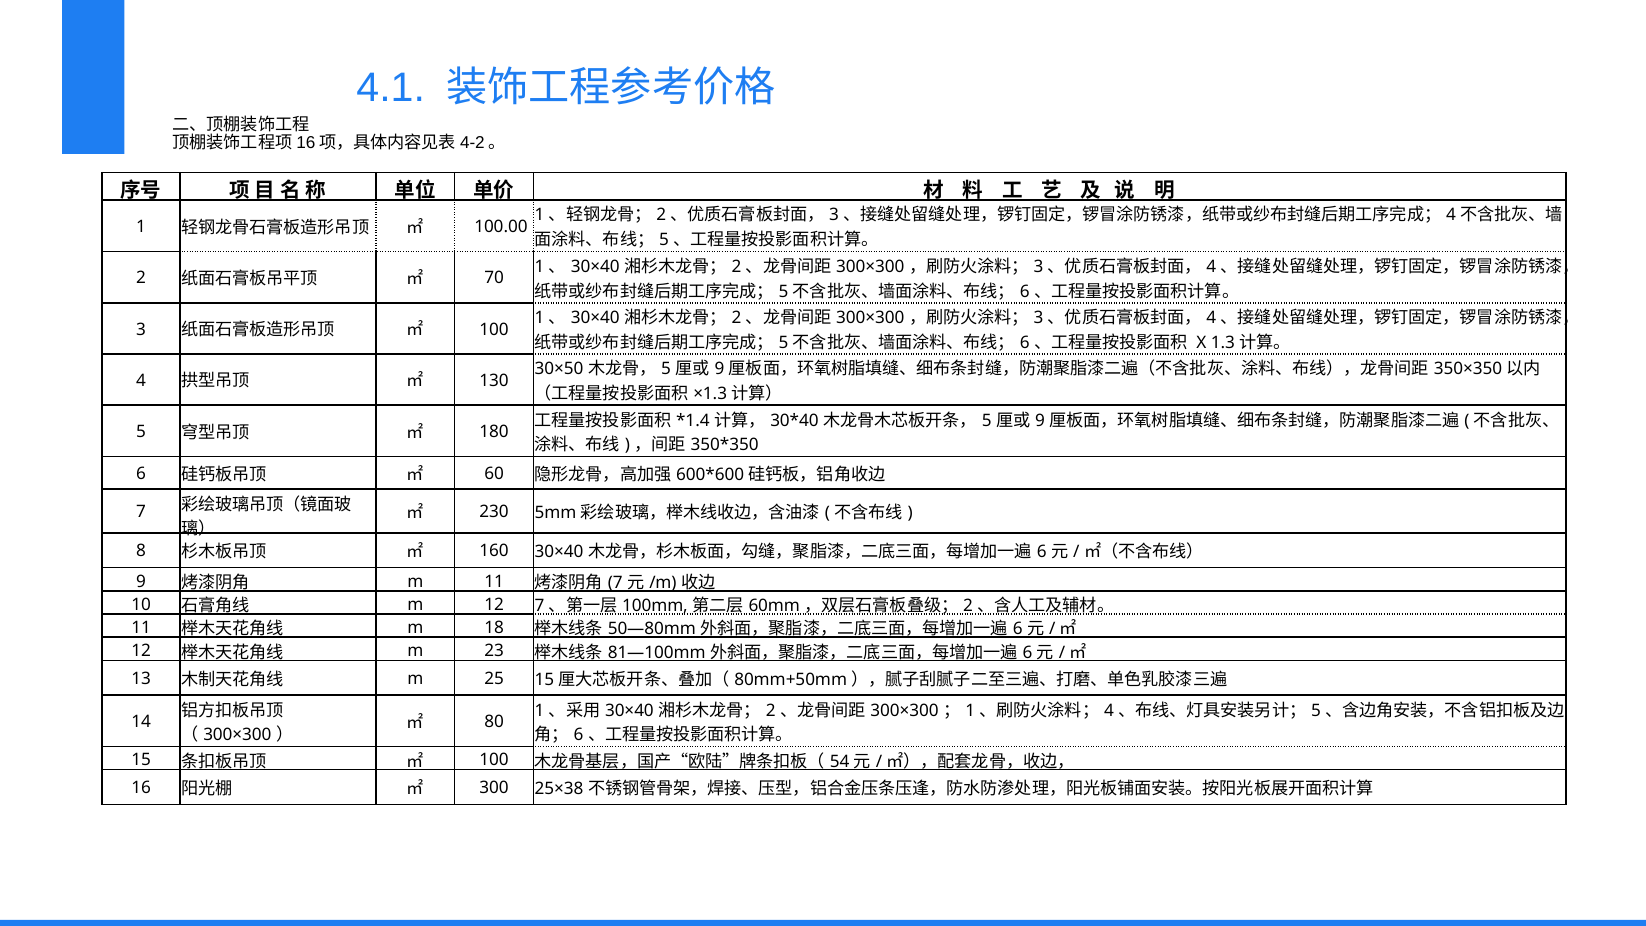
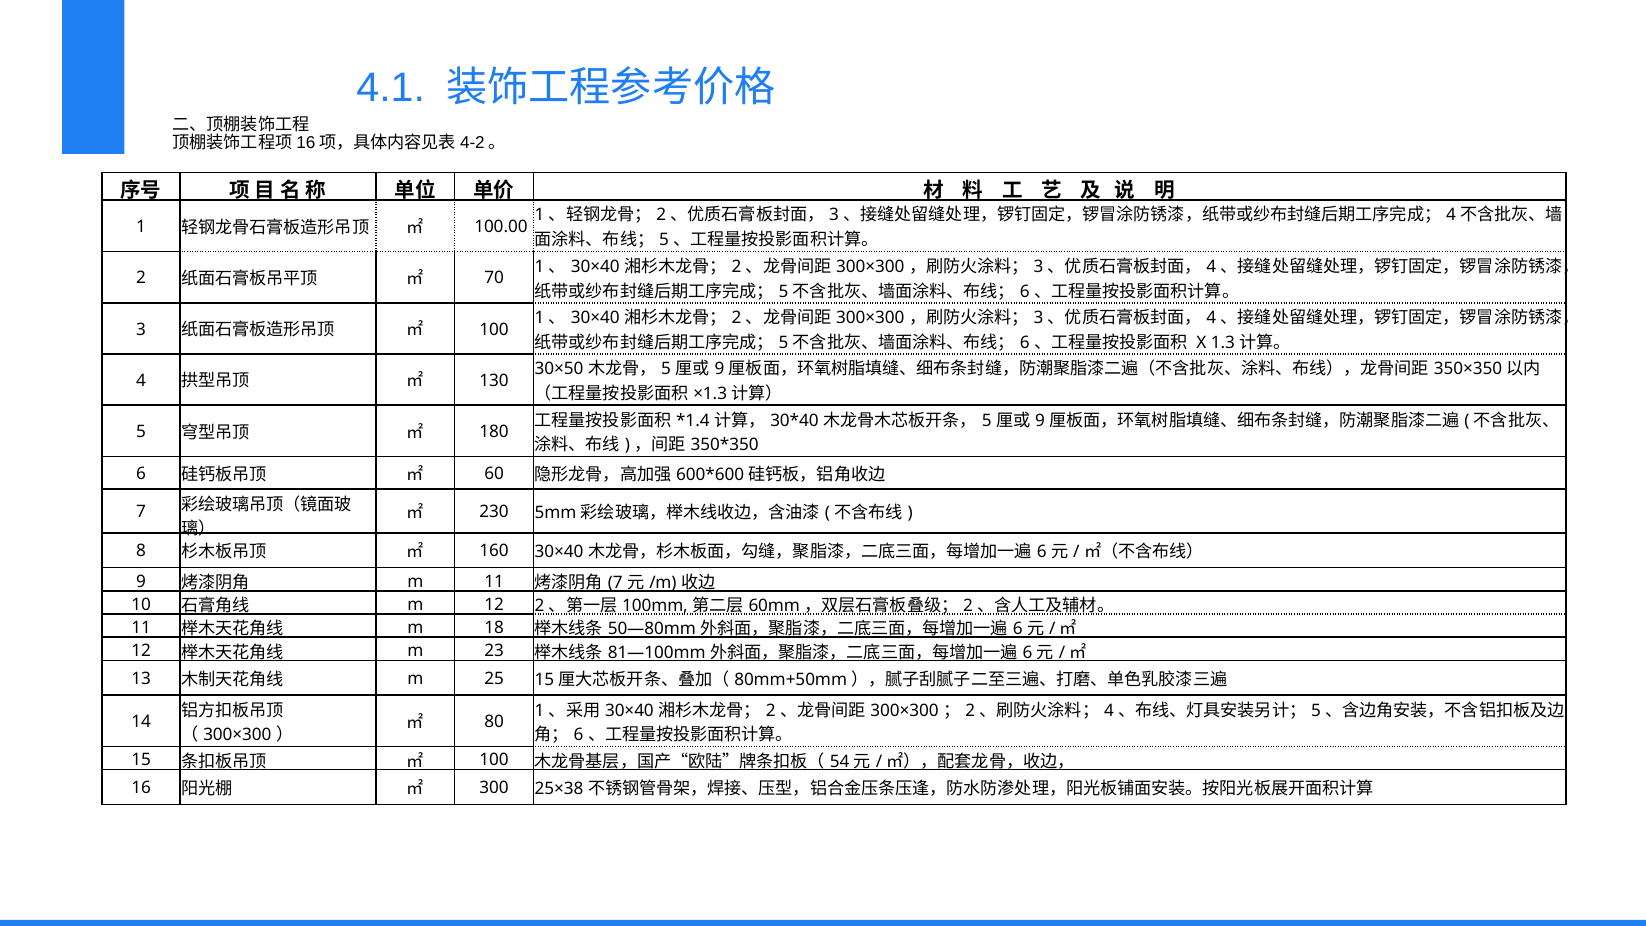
12 7: 7 -> 2 (540, 606)
1: 1 -> 2 (970, 710)
